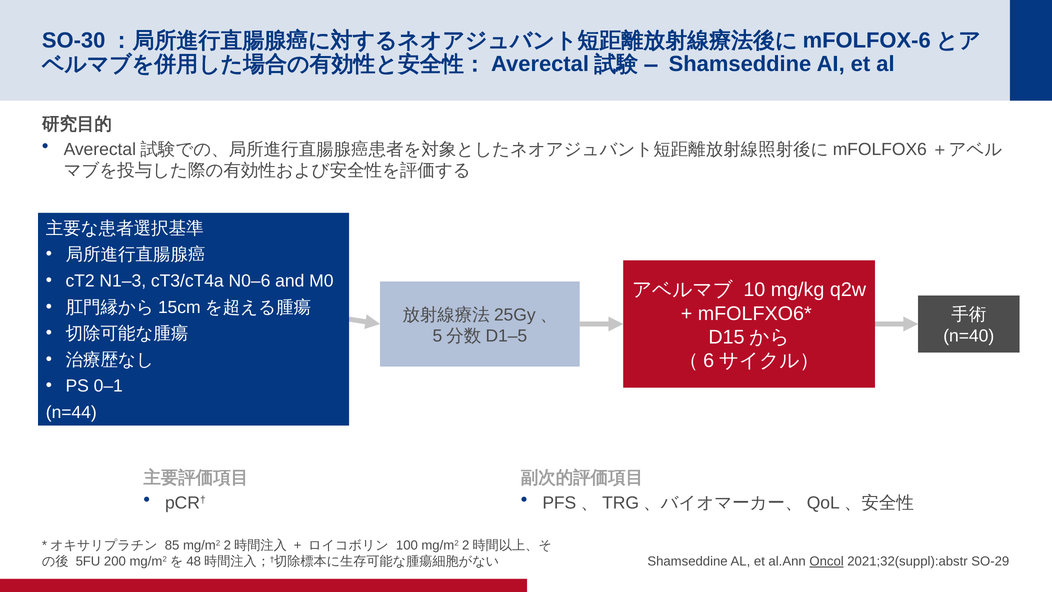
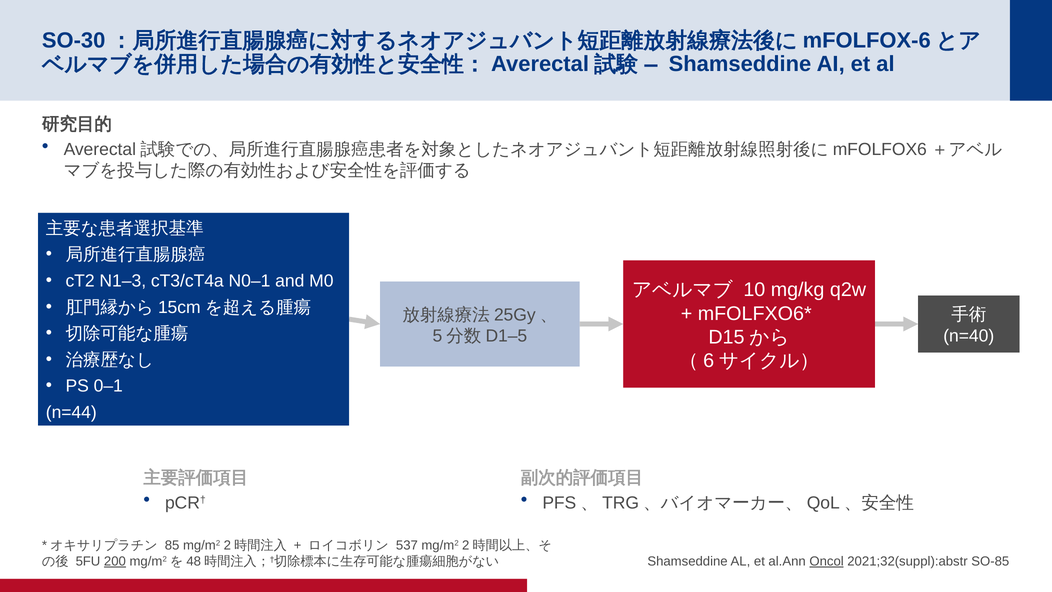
N0–6: N0–6 -> N0–1 (249, 281)
100: 100 -> 537 (407, 545)
200 underline: none -> present (115, 561)
SO-29: SO-29 -> SO-85 (990, 561)
